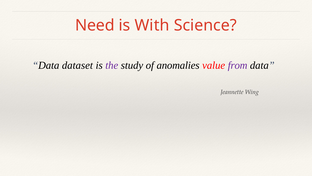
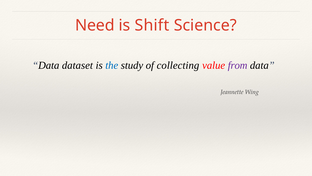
With: With -> Shift (152, 25)
the colour: purple -> blue (112, 65)
anomalies: anomalies -> collecting (178, 65)
